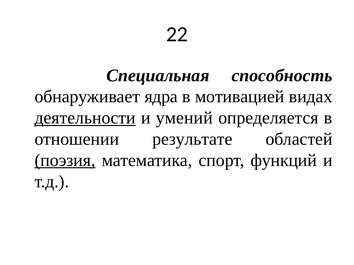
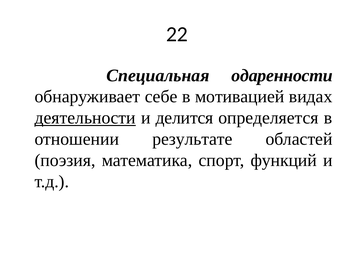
способность: способность -> одаренности (282, 76)
ядра: ядра -> себе (161, 97)
умений: умений -> делится (184, 118)
поэзия underline: present -> none (65, 161)
